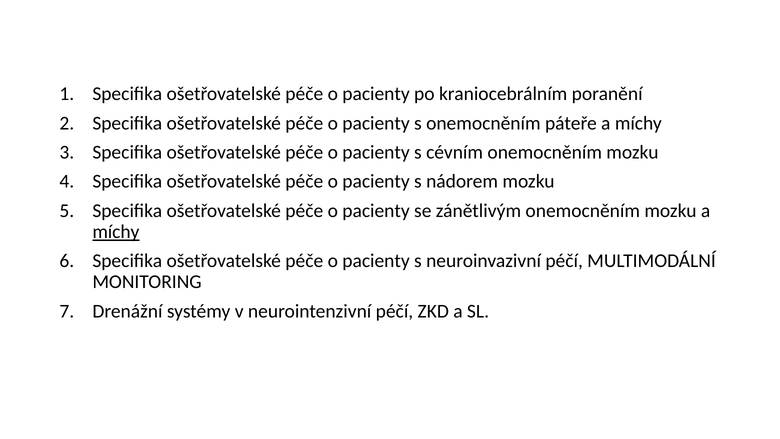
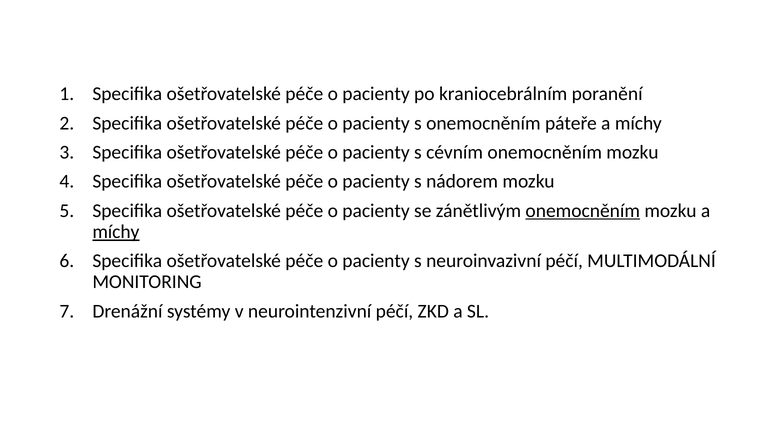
onemocněním underline: none -> present (583, 211)
